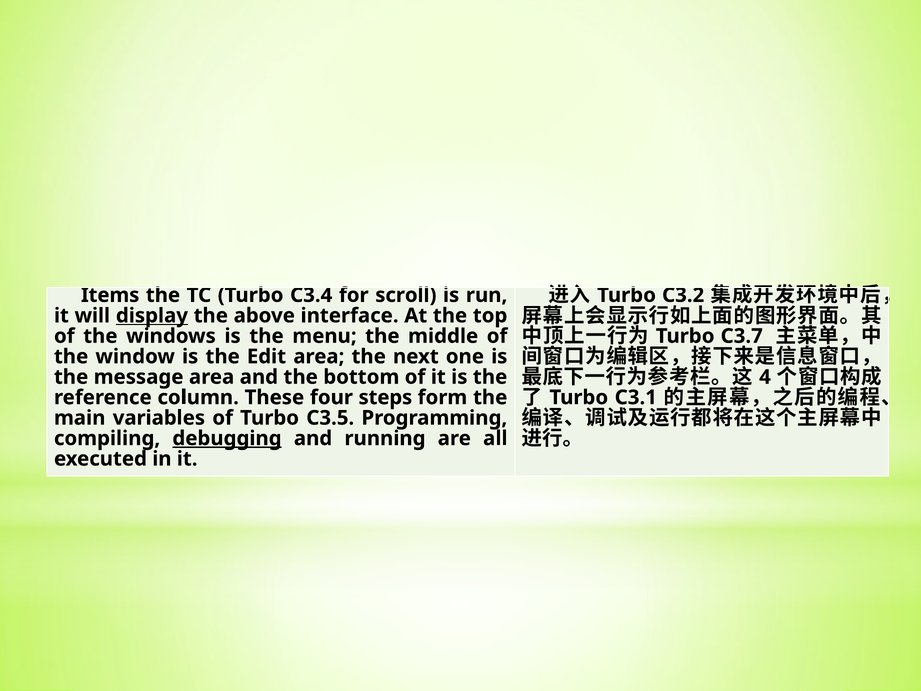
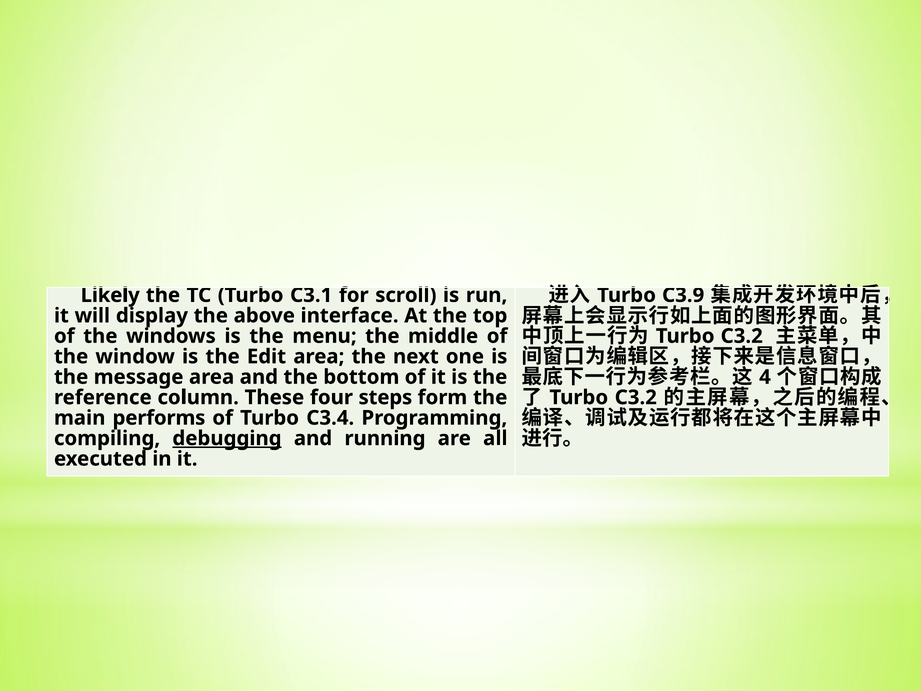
C3.2: C3.2 -> C3.9 (683, 295)
Items: Items -> Likely (110, 295)
C3.4: C3.4 -> C3.1 (311, 295)
display underline: present -> none (152, 316)
C3.7: C3.7 -> C3.2 (742, 336)
C3.1: C3.1 -> C3.2 (636, 397)
variables: variables -> performs (159, 418)
C3.5: C3.5 -> C3.4 (330, 418)
